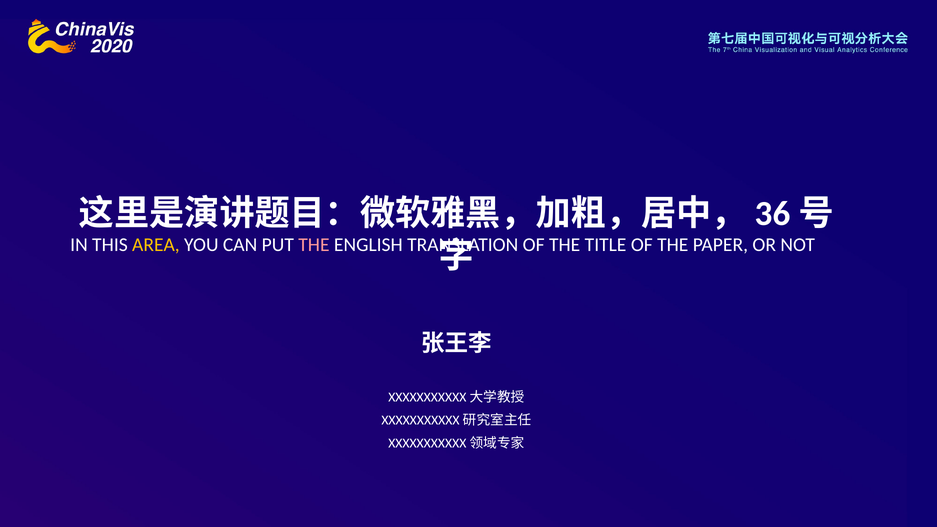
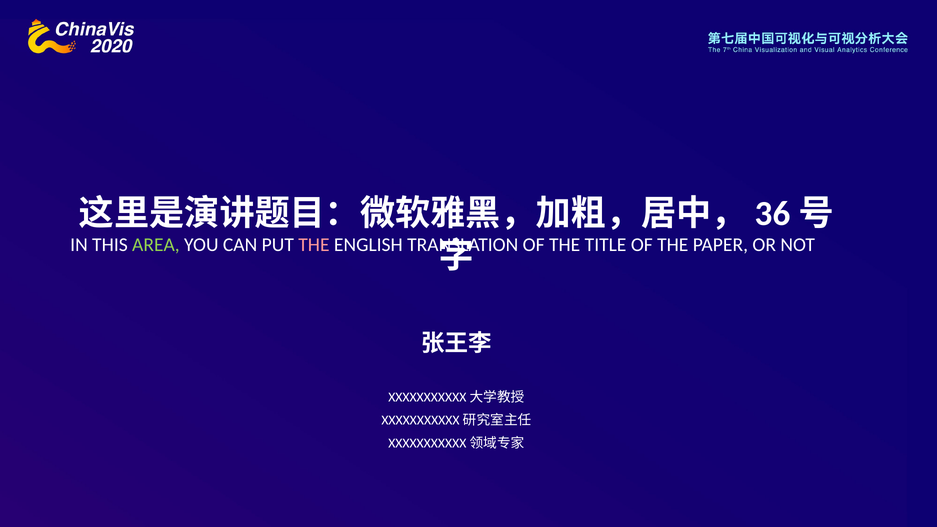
AREA colour: yellow -> light green (156, 245)
